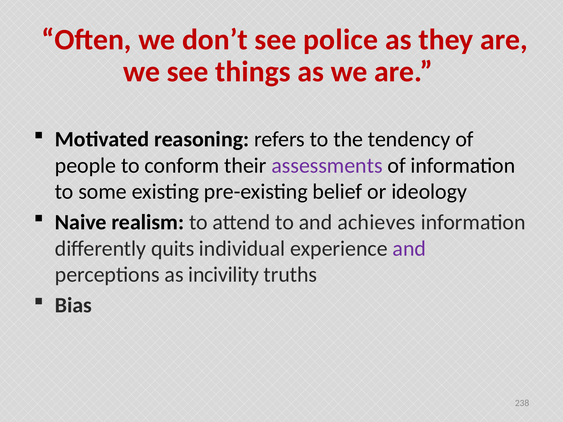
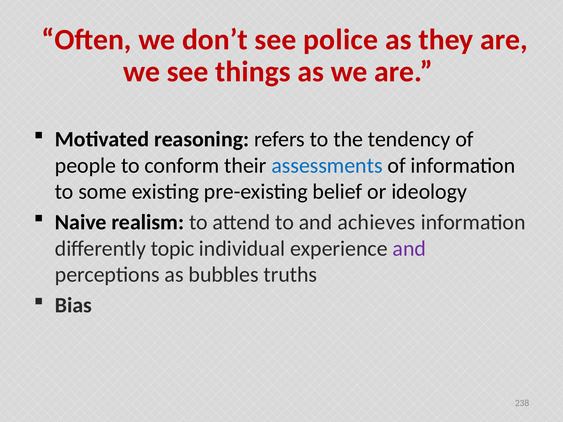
assessments colour: purple -> blue (327, 166)
quits: quits -> topic (173, 249)
incivility: incivility -> bubbles (224, 275)
